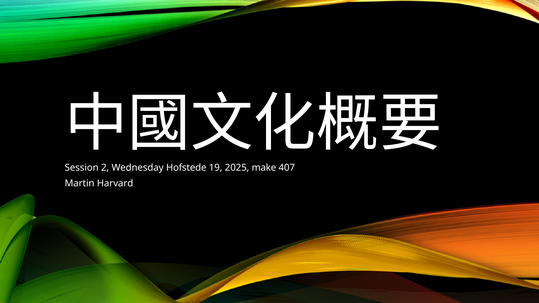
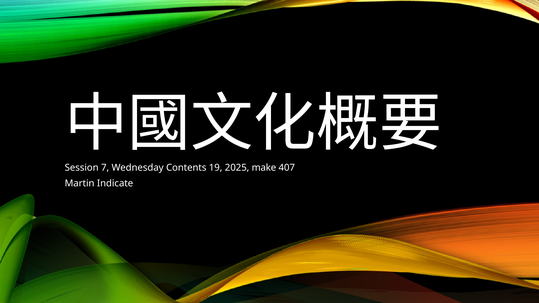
2: 2 -> 7 (105, 168)
Hofstede: Hofstede -> Contents (186, 168)
Harvard: Harvard -> Indicate (115, 184)
